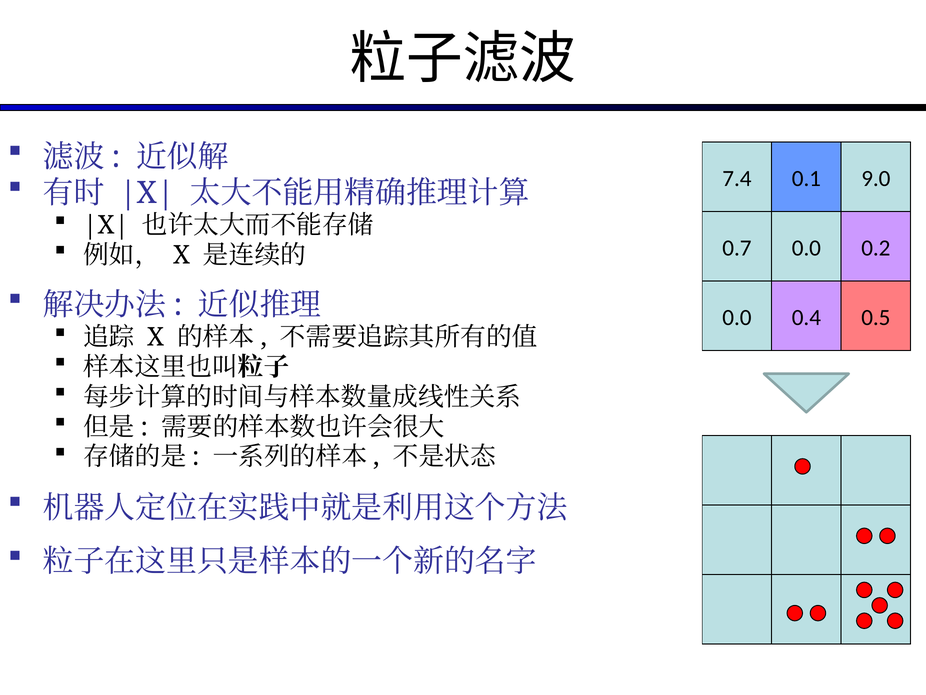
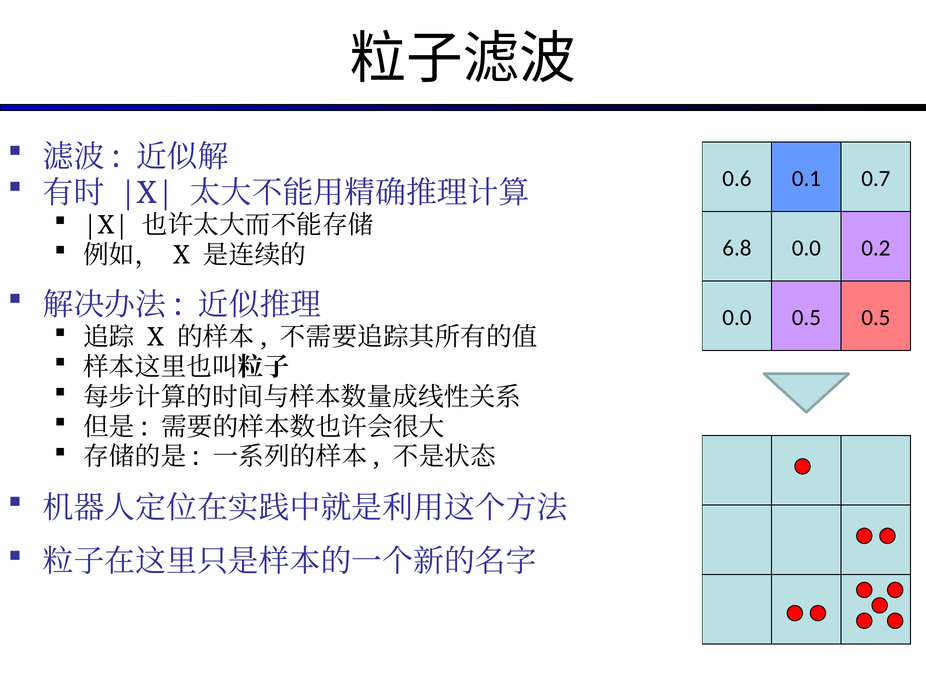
7.4: 7.4 -> 0.6 (737, 178)
9.0: 9.0 -> 0.7 (876, 178)
0.7: 0.7 -> 6.8 (737, 248)
0.0 0.4: 0.4 -> 0.5 (806, 317)
